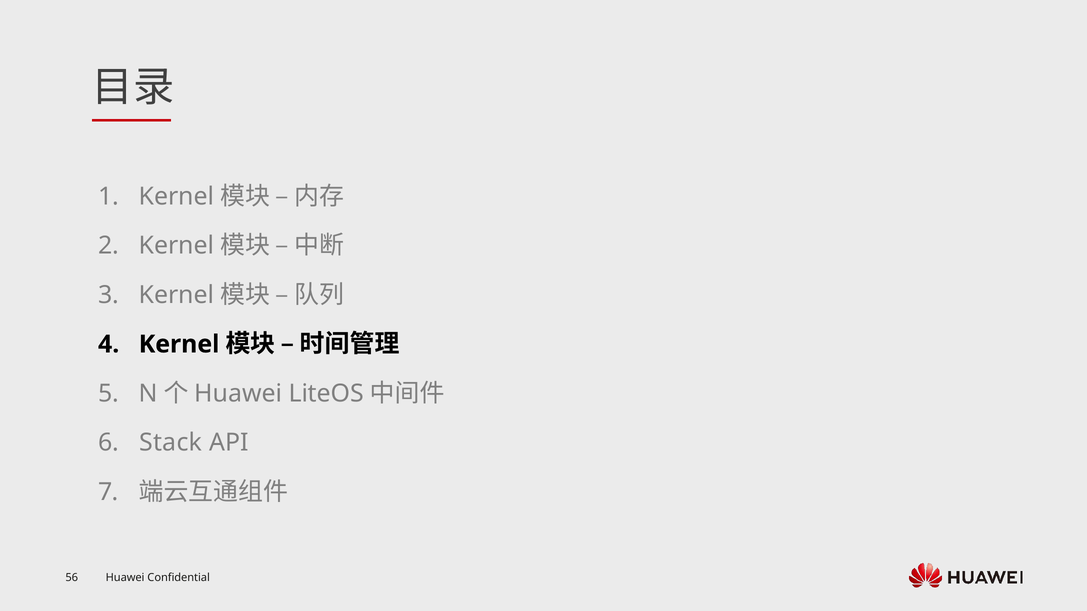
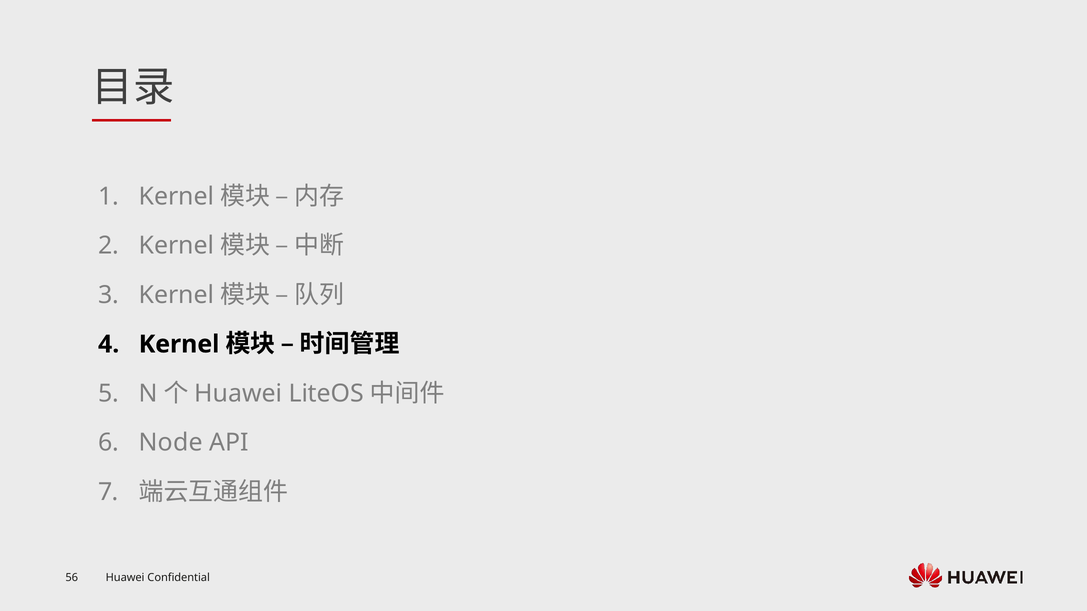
Stack: Stack -> Node (171, 443)
